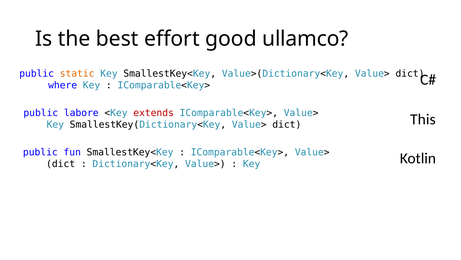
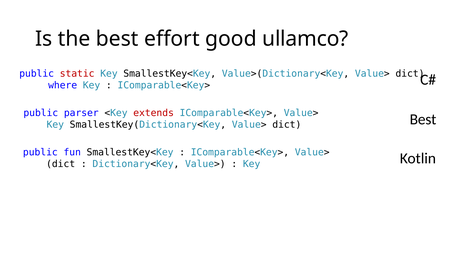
static colour: orange -> red (77, 73)
labore: labore -> parser (81, 113)
This: This -> Best (423, 119)
